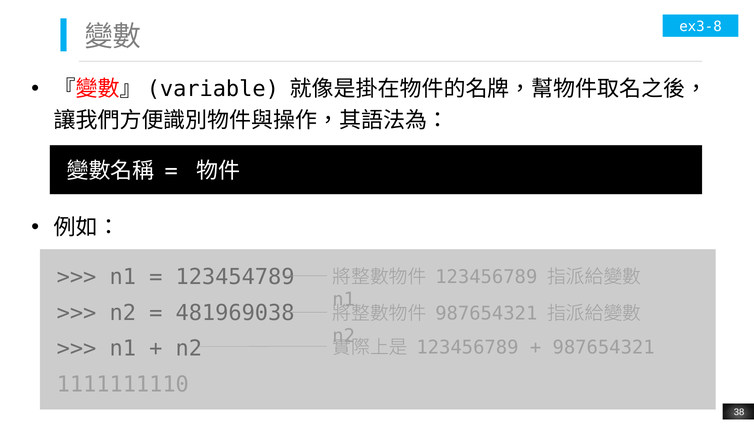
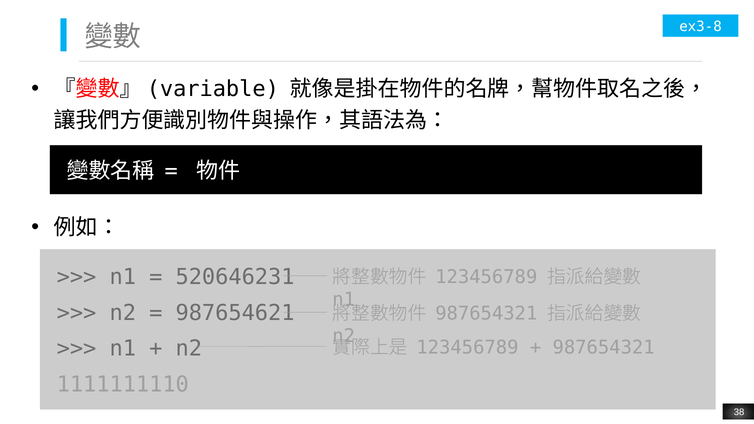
123454789: 123454789 -> 520646231 (235, 277)
481969038: 481969038 -> 987654621 (235, 313)
